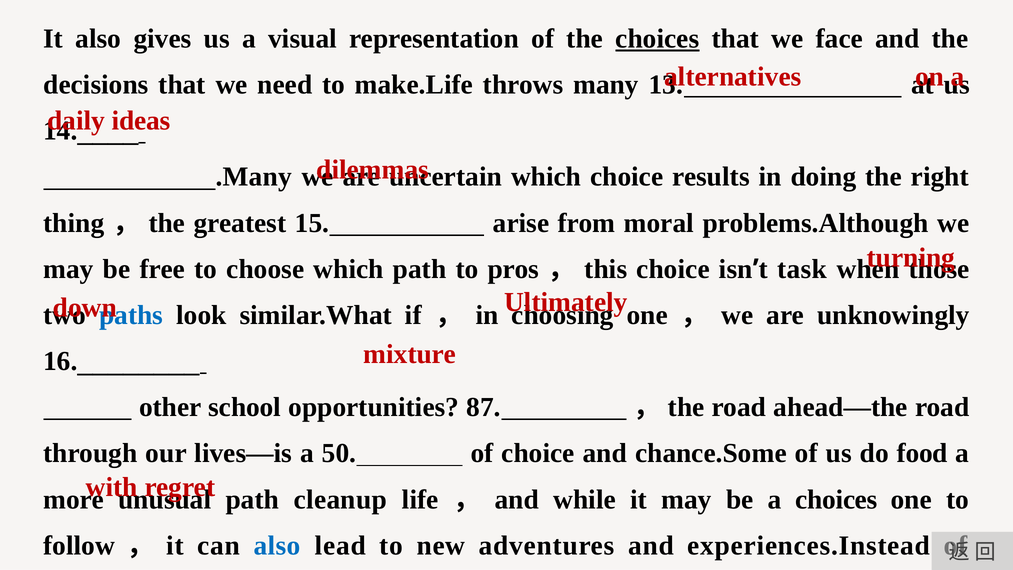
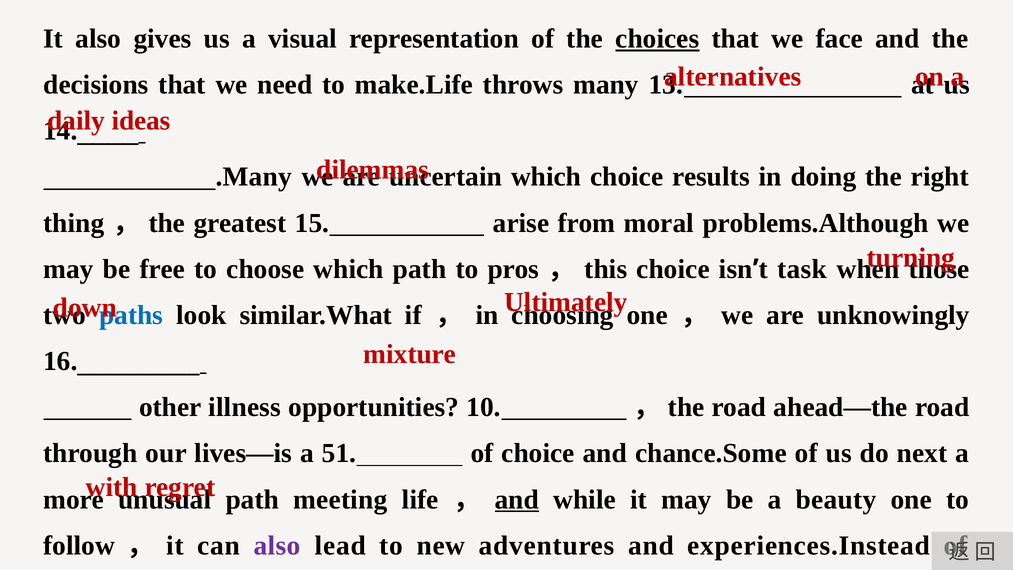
school: school -> illness (245, 407)
87: 87 -> 10 (484, 407)
50: 50 -> 51 (339, 453)
food: food -> next (922, 453)
cleanup: cleanup -> meeting (340, 499)
and underline: none -> present (517, 499)
a choices: choices -> beauty (836, 499)
also colour: blue -> purple (277, 546)
